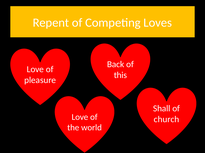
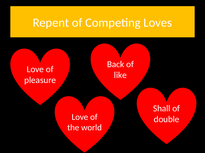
this: this -> like (120, 75)
church: church -> double (167, 120)
